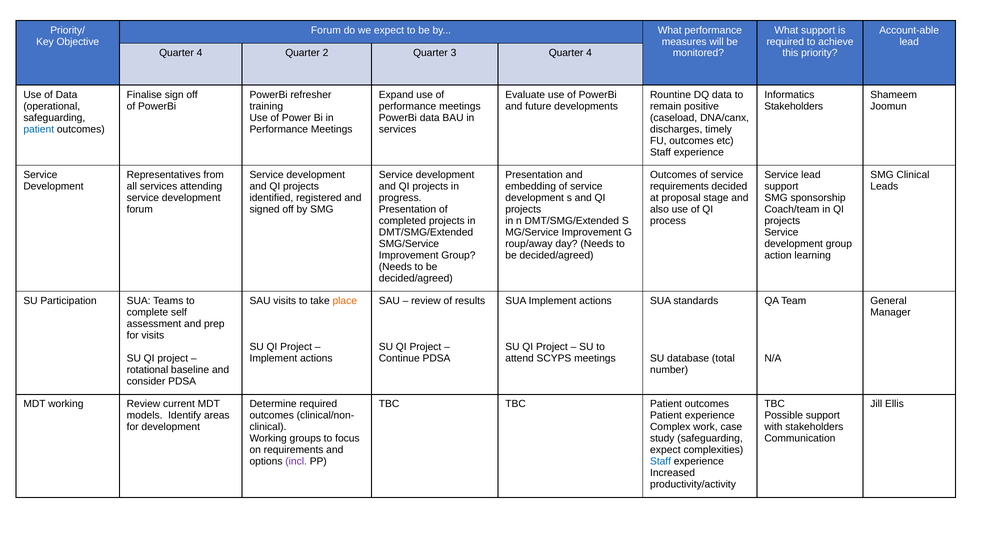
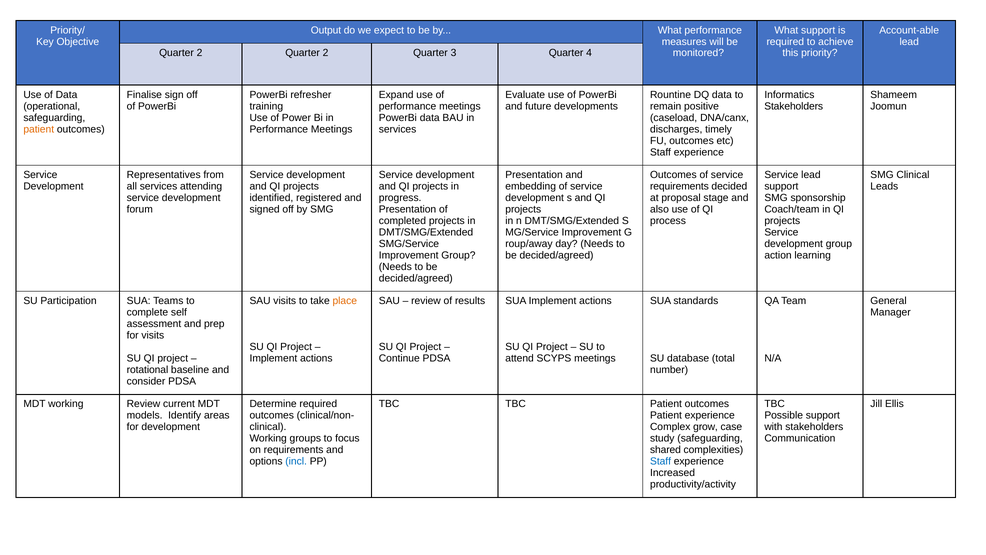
Forum: Forum -> Output (326, 30)
4: 4 -> 2 (200, 53)
patient colour: blue -> orange (39, 129)
work: work -> grow (705, 427)
expect: expect -> shared (665, 450)
incl colour: purple -> blue (296, 461)
